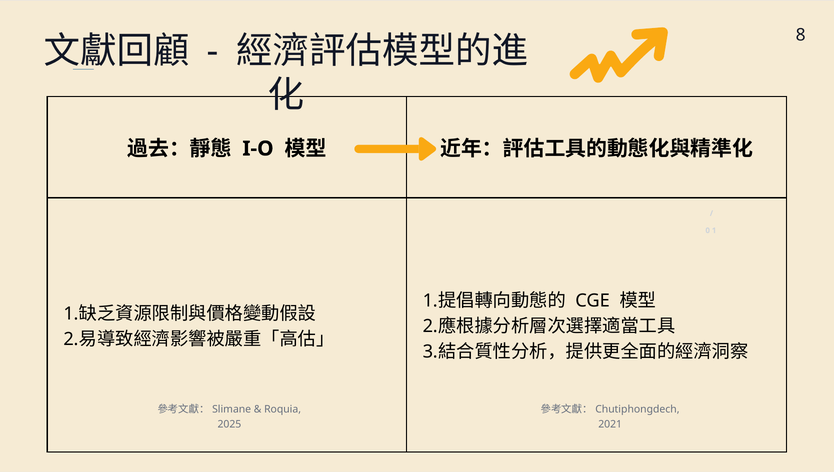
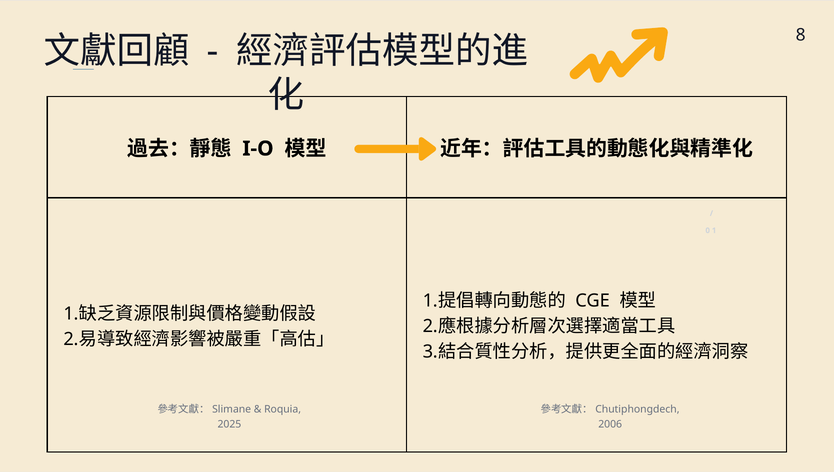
2021: 2021 -> 2006 (610, 425)
